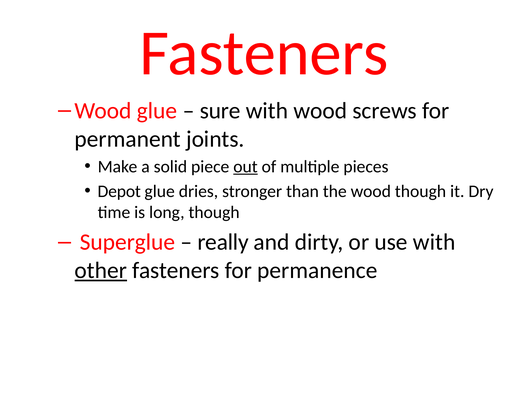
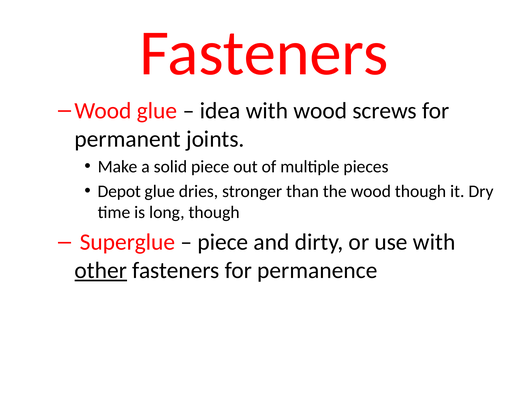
sure: sure -> idea (220, 111)
out underline: present -> none (245, 167)
really: really -> piece (223, 242)
